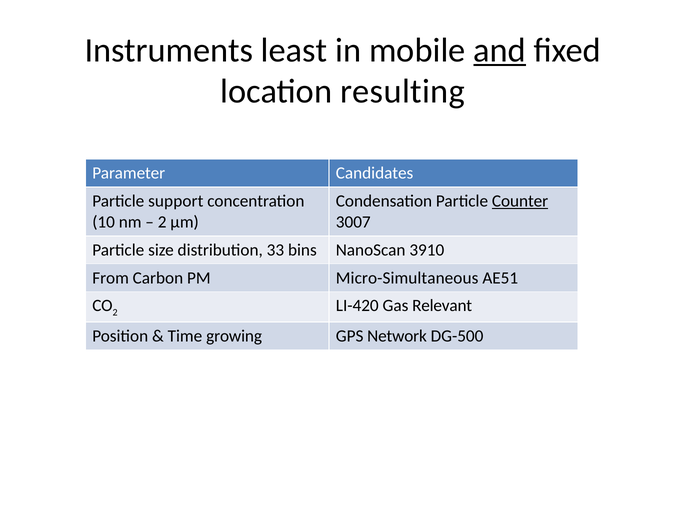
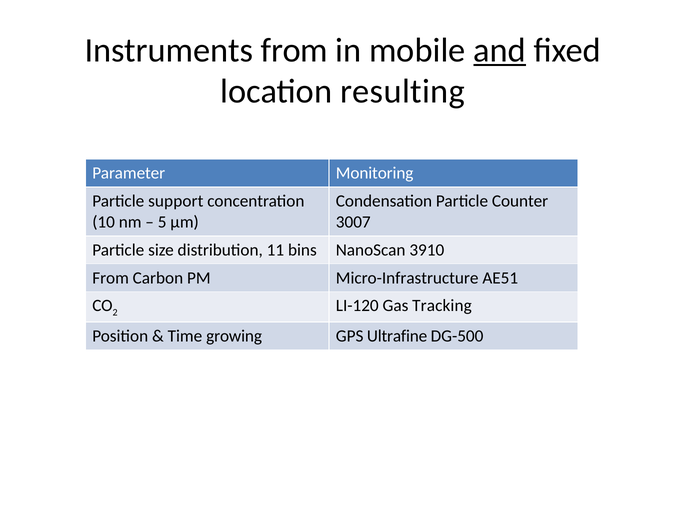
Instruments least: least -> from (294, 50)
Candidates: Candidates -> Monitoring (375, 173)
Counter underline: present -> none (520, 201)
2: 2 -> 5 (162, 222)
33: 33 -> 11 (275, 250)
Micro-Simultaneous: Micro-Simultaneous -> Micro-Infrastructure (407, 278)
LI-420: LI-420 -> LI-120 (357, 306)
Relevant: Relevant -> Tracking (442, 306)
Network: Network -> Ultrafine (397, 336)
